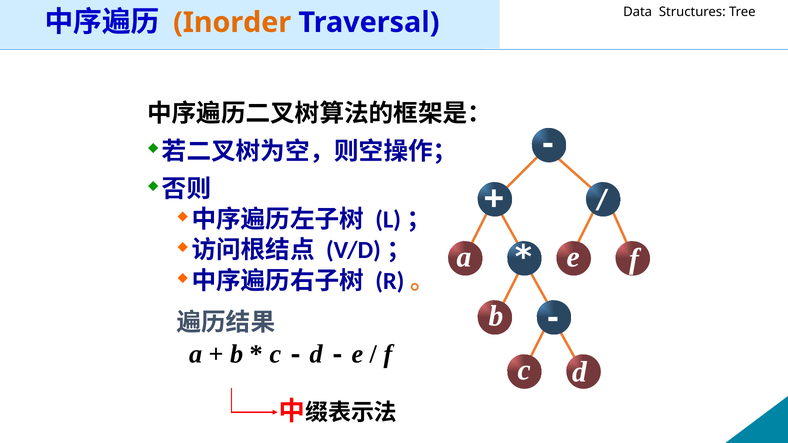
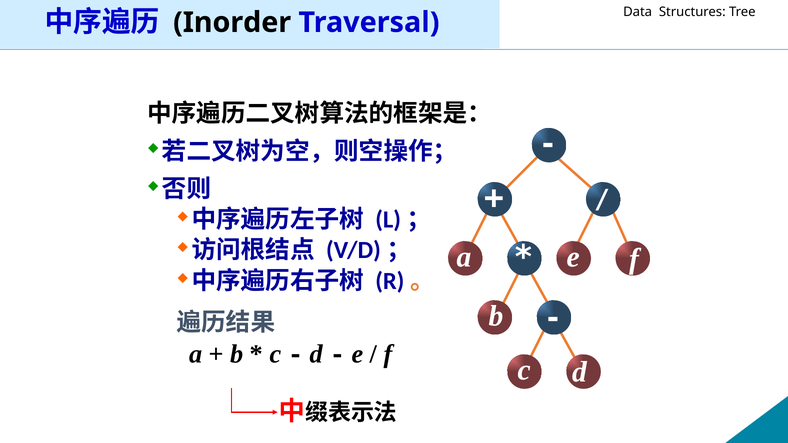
Inorder colour: orange -> black (232, 22)
